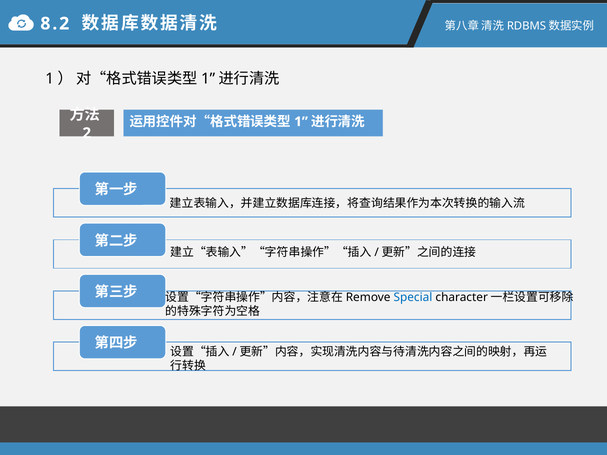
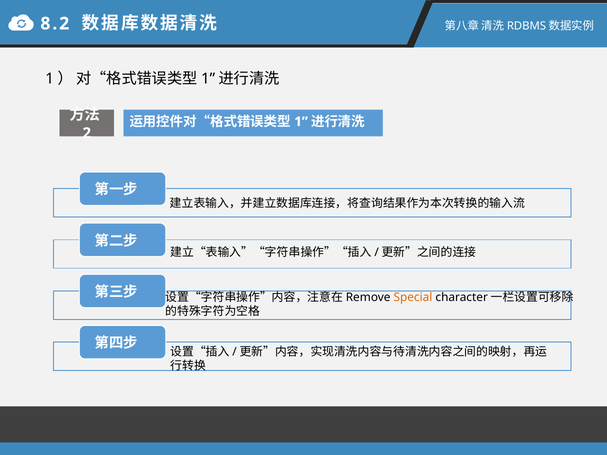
Special colour: blue -> orange (413, 297)
